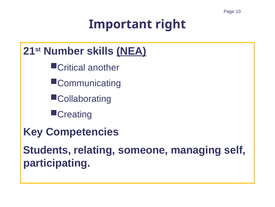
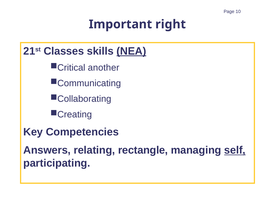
Number: Number -> Classes (64, 51)
Students: Students -> Answers (47, 150)
someone: someone -> rectangle (143, 150)
self underline: none -> present (235, 150)
